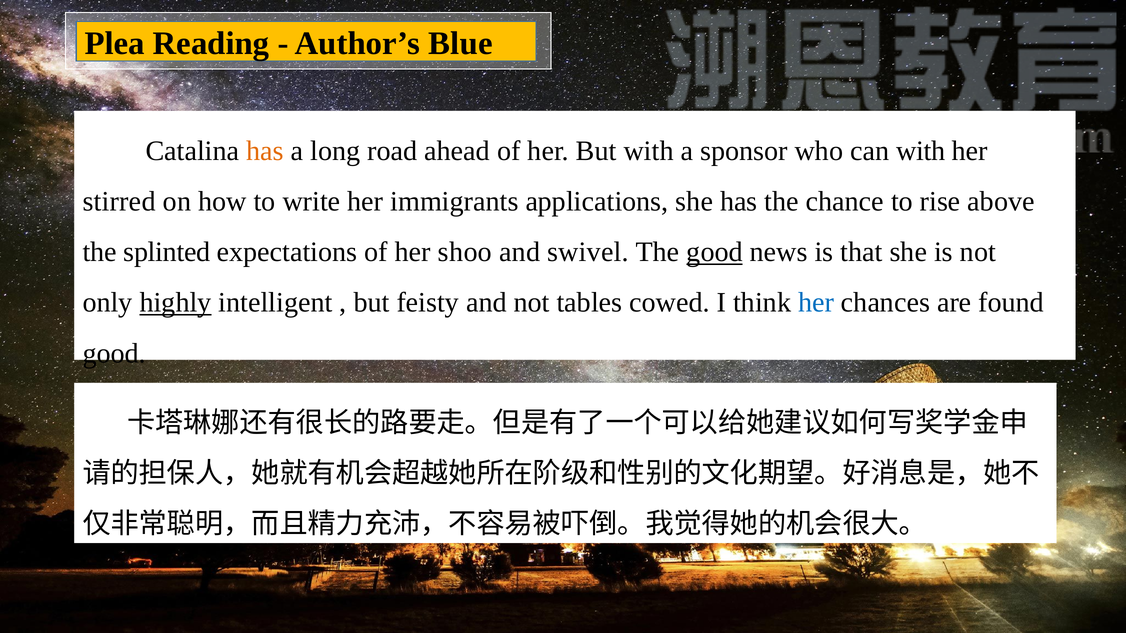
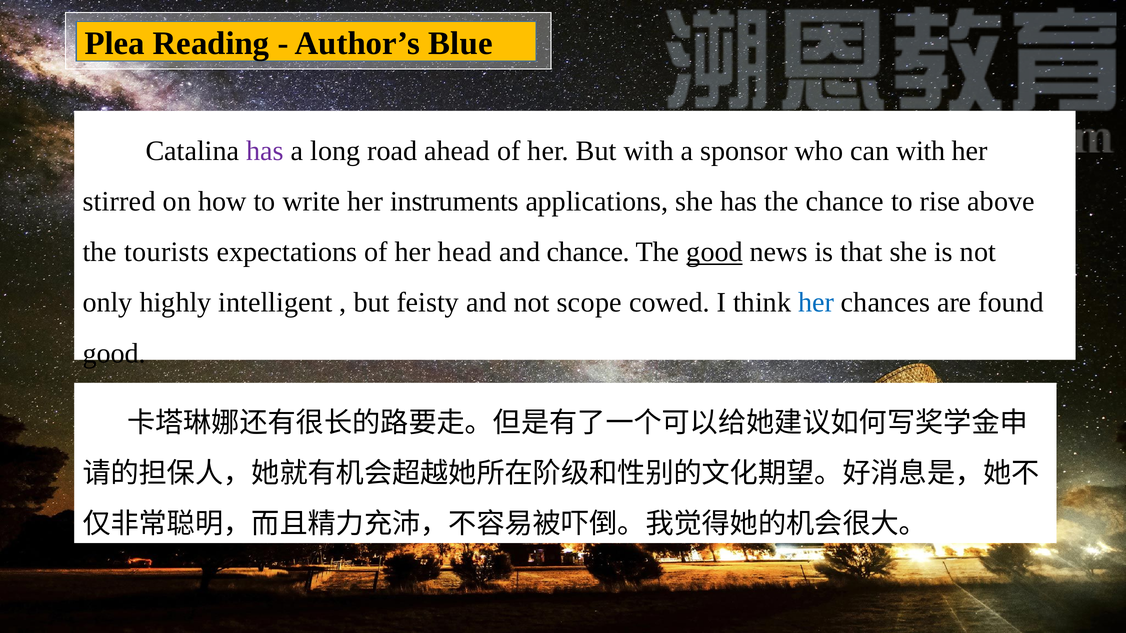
has colour: orange -> purple (265, 151)
immigrants: immigrants -> instruments (455, 201)
splinted: splinted -> tourists (167, 252)
shoo: shoo -> head (465, 252)
and swivel: swivel -> chance (588, 252)
highly underline: present -> none (176, 303)
tables: tables -> scope (589, 303)
